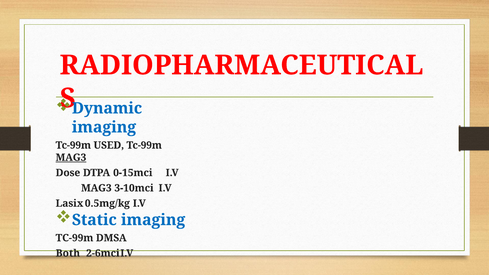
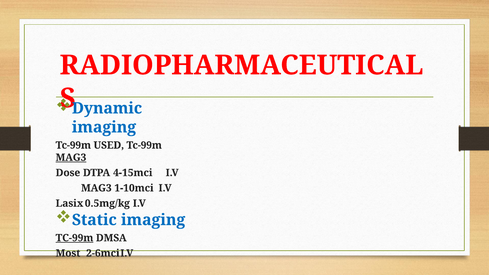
0-15mci: 0-15mci -> 4-15mci (133, 173)
3-10mci: 3-10mci -> 1-10mci (134, 188)
TC-99m underline: none -> present (74, 238)
Both: Both -> Most (68, 253)
